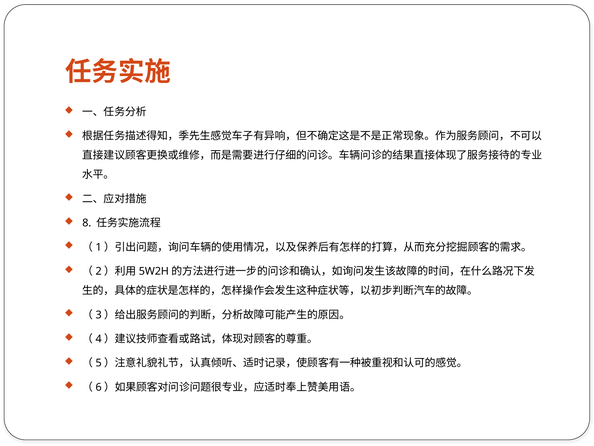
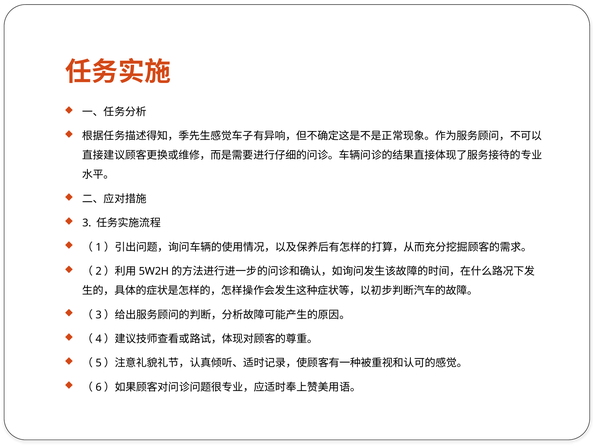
8: 8 -> 3 (87, 223)
